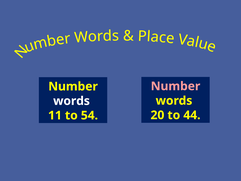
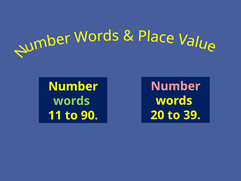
words colour: white -> light green (72, 101)
44: 44 -> 39 (192, 115)
54: 54 -> 90 (89, 115)
